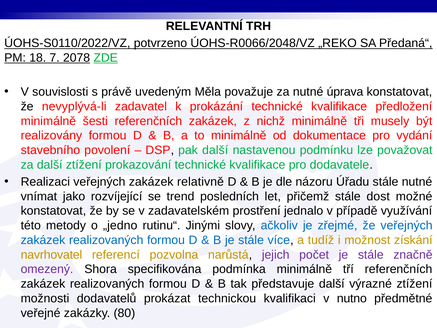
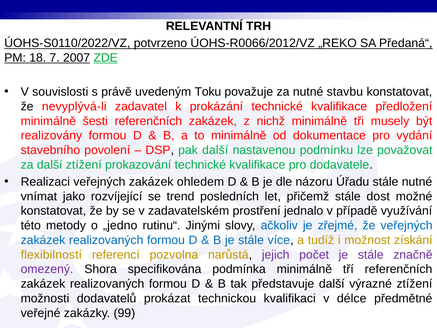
ÚOHS-R0066/2048/VZ: ÚOHS-R0066/2048/VZ -> ÚOHS-R0066/2012/VZ (253, 43)
2078: 2078 -> 2007 (77, 58)
Měla: Měla -> Toku (208, 92)
úprava: úprava -> stavbu (345, 92)
relativně: relativně -> ohledem (200, 182)
navrhovatel: navrhovatel -> flexibilností (51, 254)
nutno: nutno -> délce (352, 298)
80: 80 -> 99 (124, 313)
